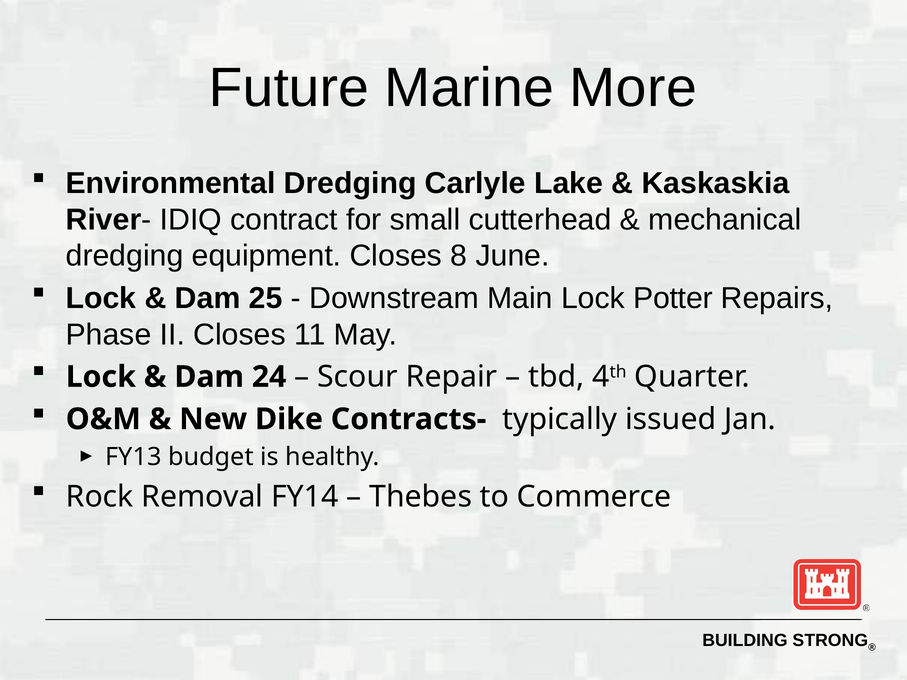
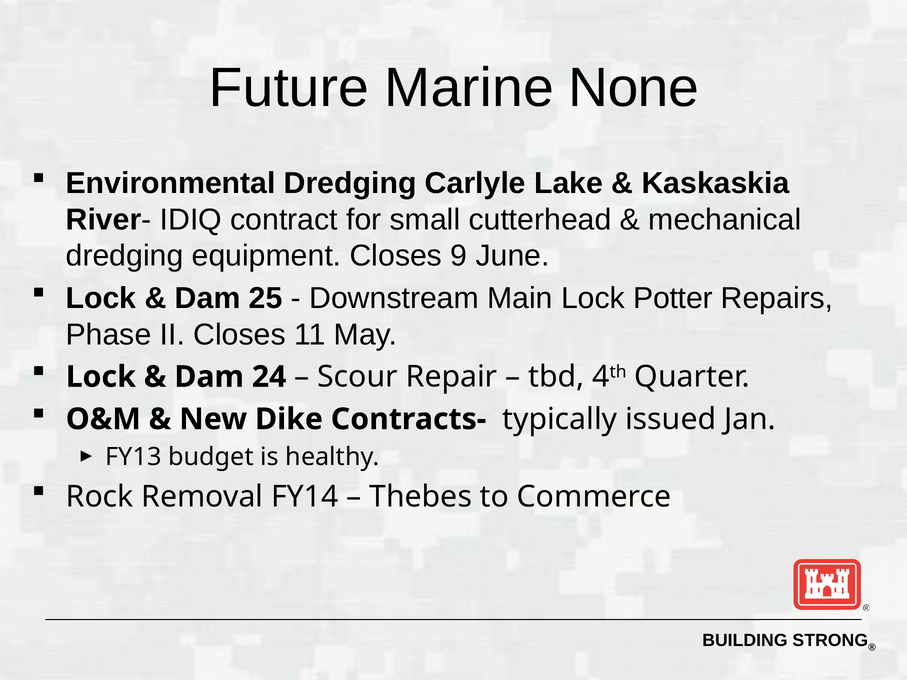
More: More -> None (634, 88)
8: 8 -> 9 (459, 256)
